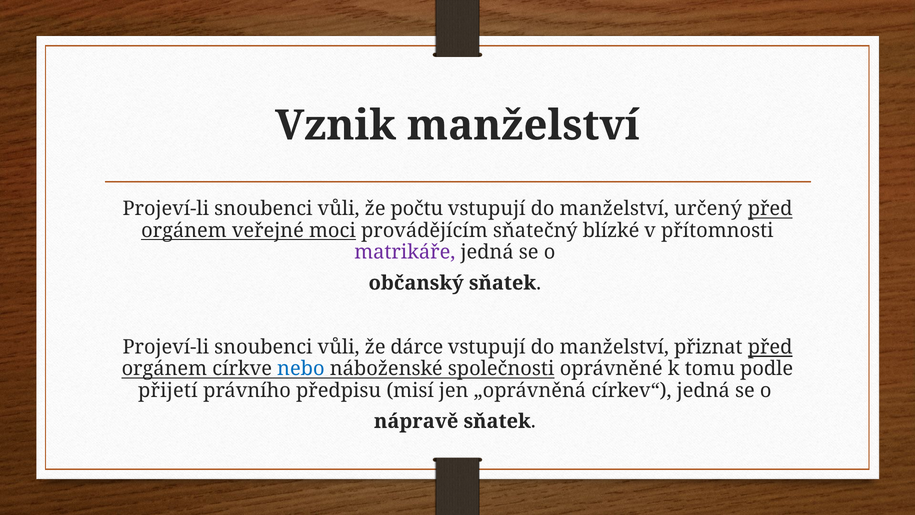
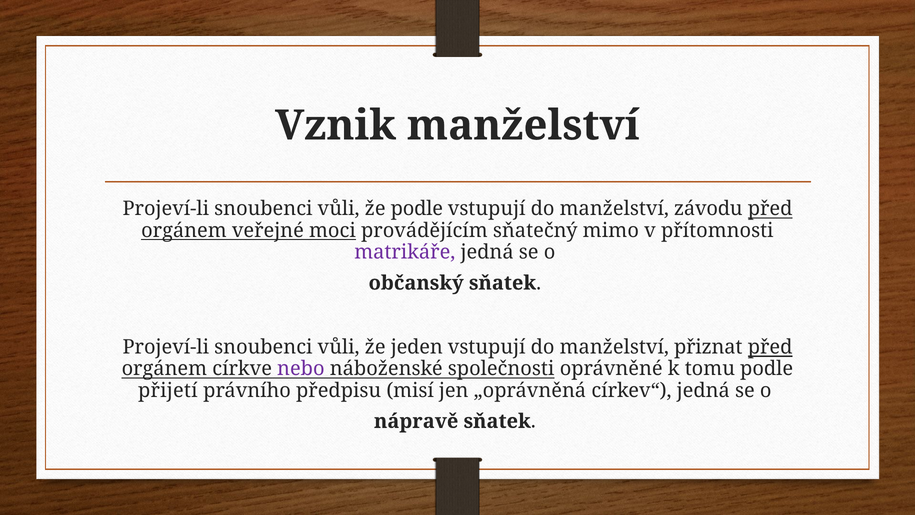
že počtu: počtu -> podle (417, 209)
určený: určený -> závodu (708, 209)
blízké: blízké -> mimo (611, 230)
dárce: dárce -> jeden (417, 347)
nebo colour: blue -> purple (301, 369)
